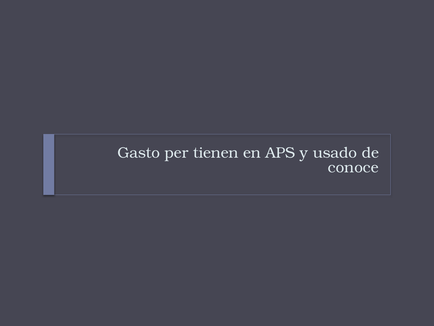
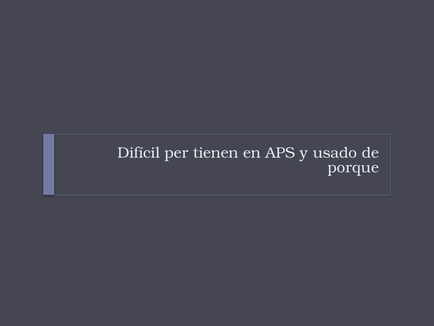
Gasto: Gasto -> Difícil (139, 153)
conoce: conoce -> porque (353, 167)
